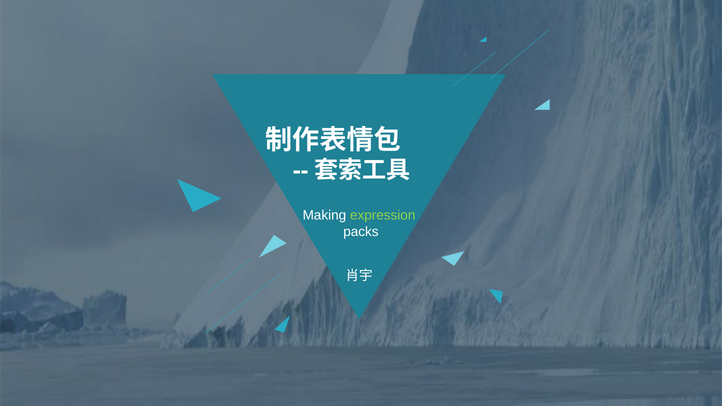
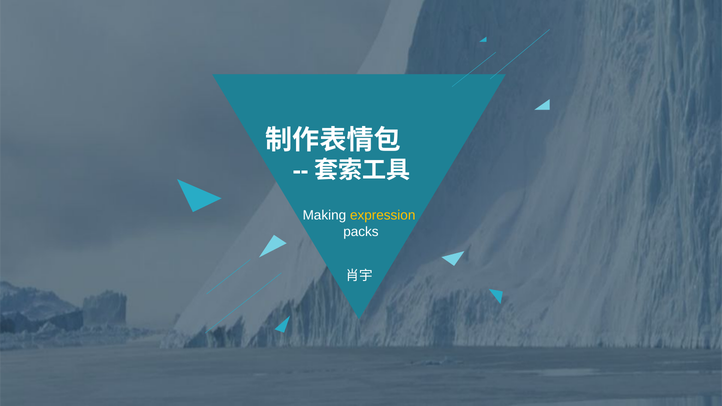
expression colour: light green -> yellow (383, 215)
